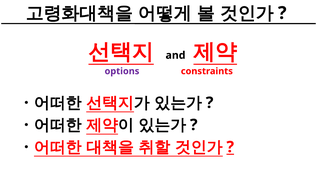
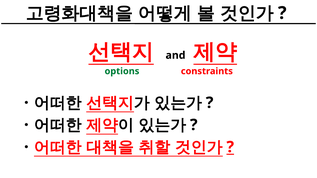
options colour: purple -> green (122, 71)
